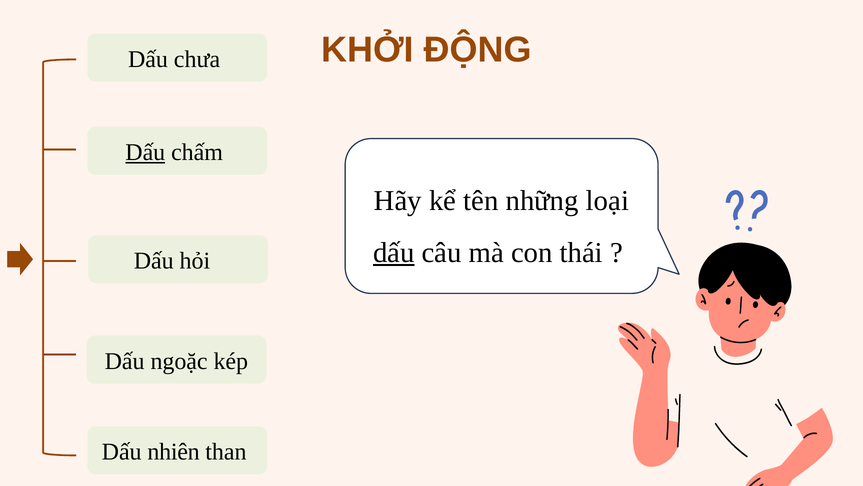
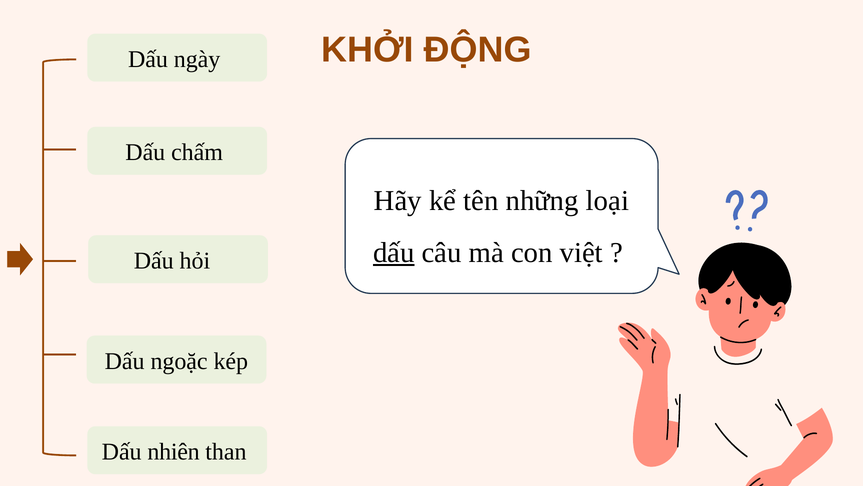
chưa: chưa -> ngày (197, 59)
Dấu underline: present -> none (145, 152)
thái: thái -> việt (581, 252)
